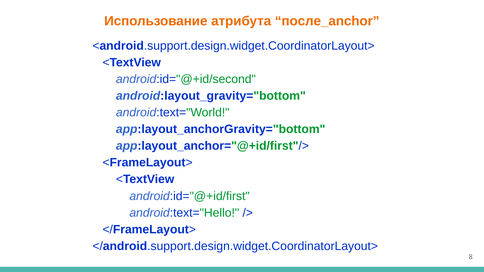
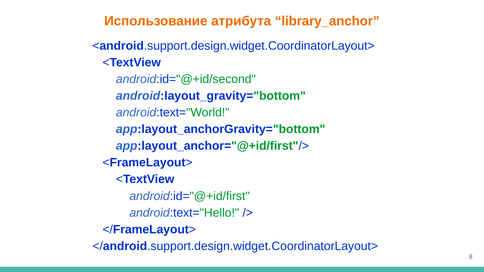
после_anchor: после_anchor -> library_anchor (327, 21)
